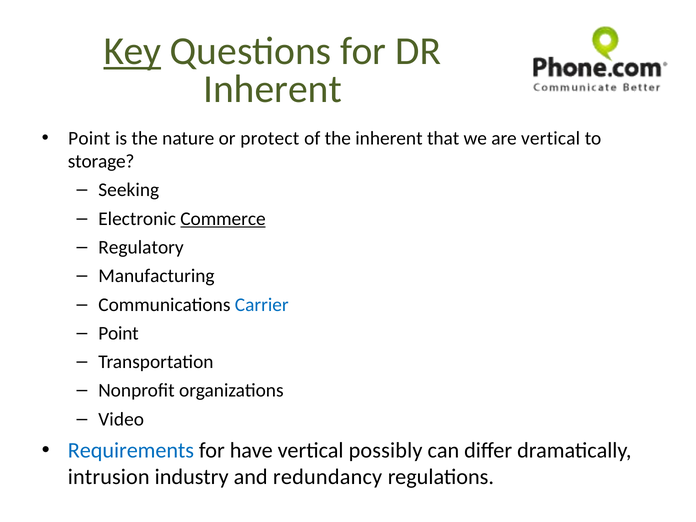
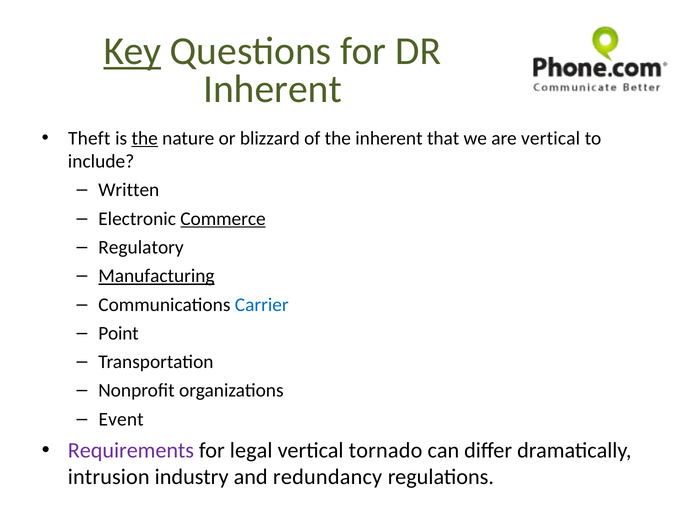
Point: Point -> Theft (89, 138)
the underline: none -> present (145, 138)
protect: protect -> blizzard (270, 138)
storage: storage -> include (101, 161)
Seeking: Seeking -> Written (129, 190)
Manufacturing underline: none -> present (156, 276)
Video: Video -> Event (121, 419)
Requirements colour: blue -> purple (131, 450)
have: have -> legal (251, 450)
possibly: possibly -> tornado (386, 450)
